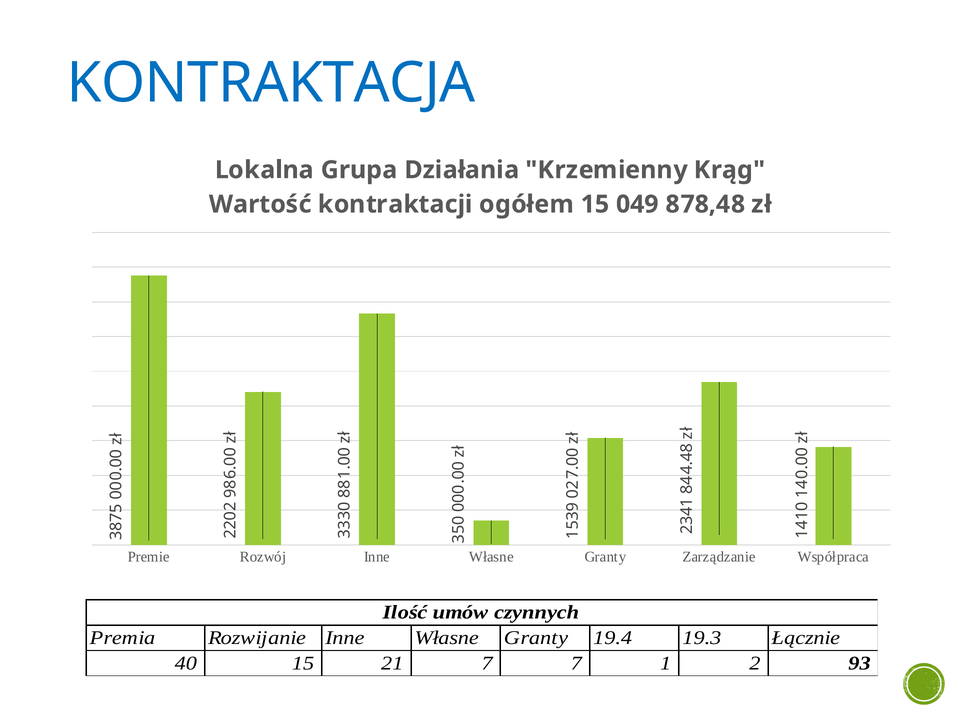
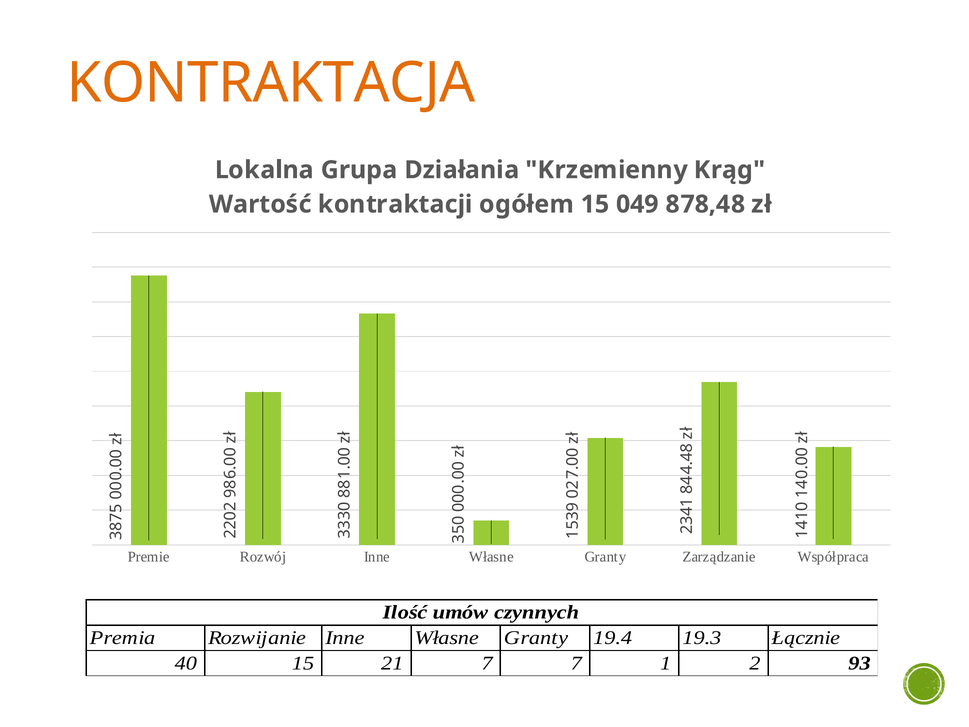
KONTRAKTACJA colour: blue -> orange (271, 83)
